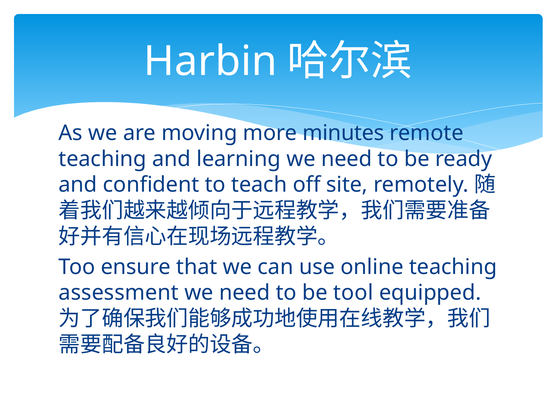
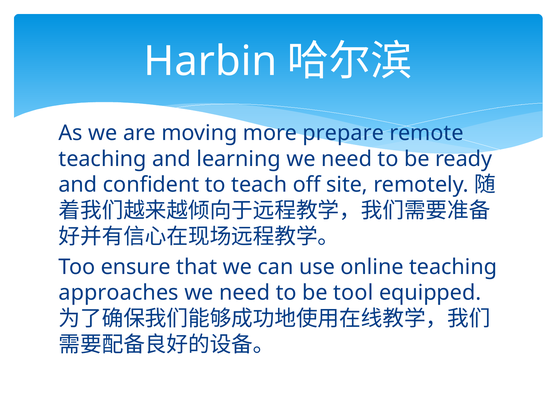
minutes: minutes -> prepare (343, 133)
assessment: assessment -> approaches (119, 293)
